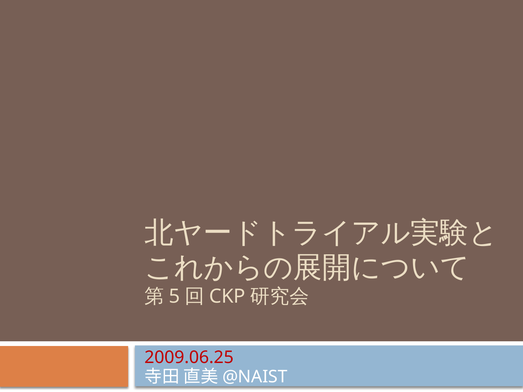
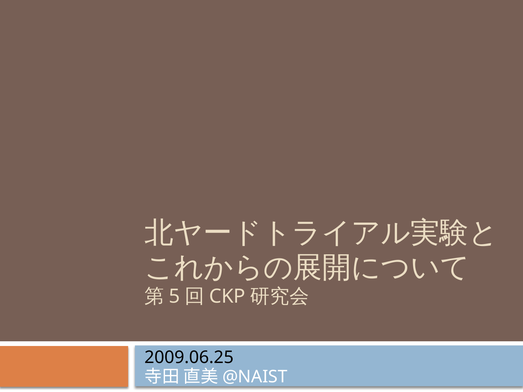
2009.06.25 colour: red -> black (189, 358)
